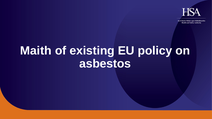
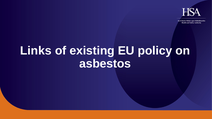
Maith: Maith -> Links (36, 51)
